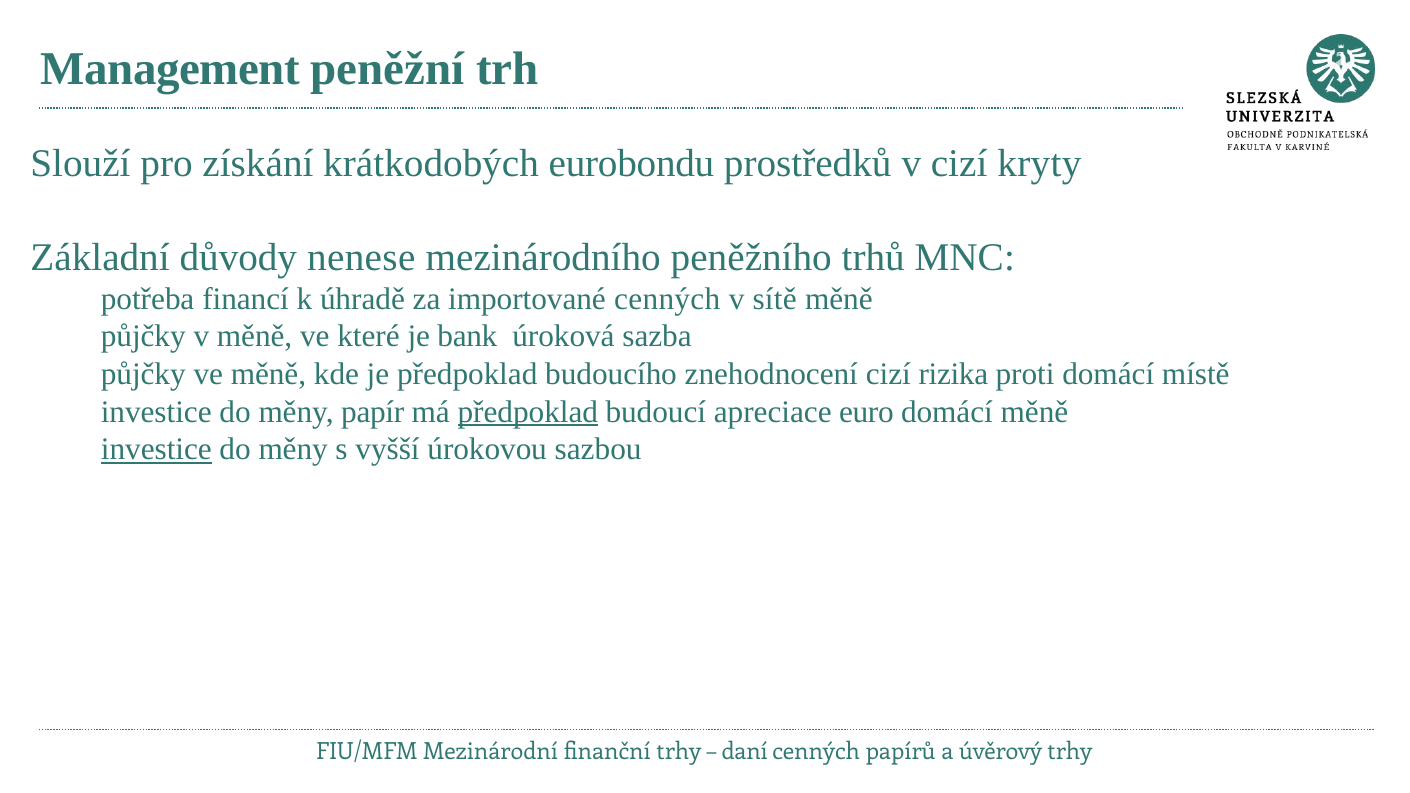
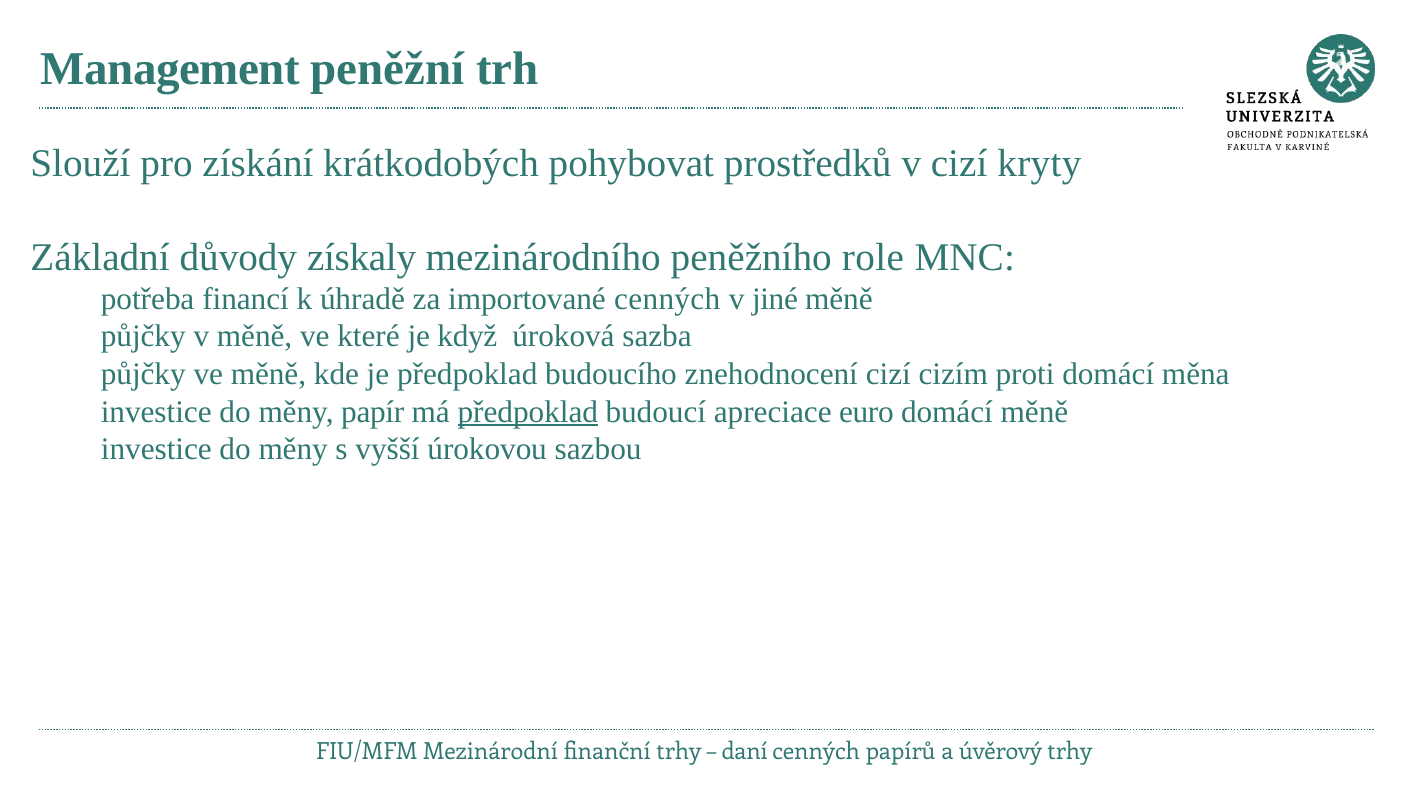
eurobondu: eurobondu -> pohybovat (631, 163)
nenese: nenese -> získaly (362, 257)
trhů: trhů -> role (873, 257)
sítě: sítě -> jiné (775, 299)
bank: bank -> když (467, 337)
rizika: rizika -> cizím (953, 374)
místě: místě -> měna (1196, 374)
investice underline: present -> none (156, 449)
